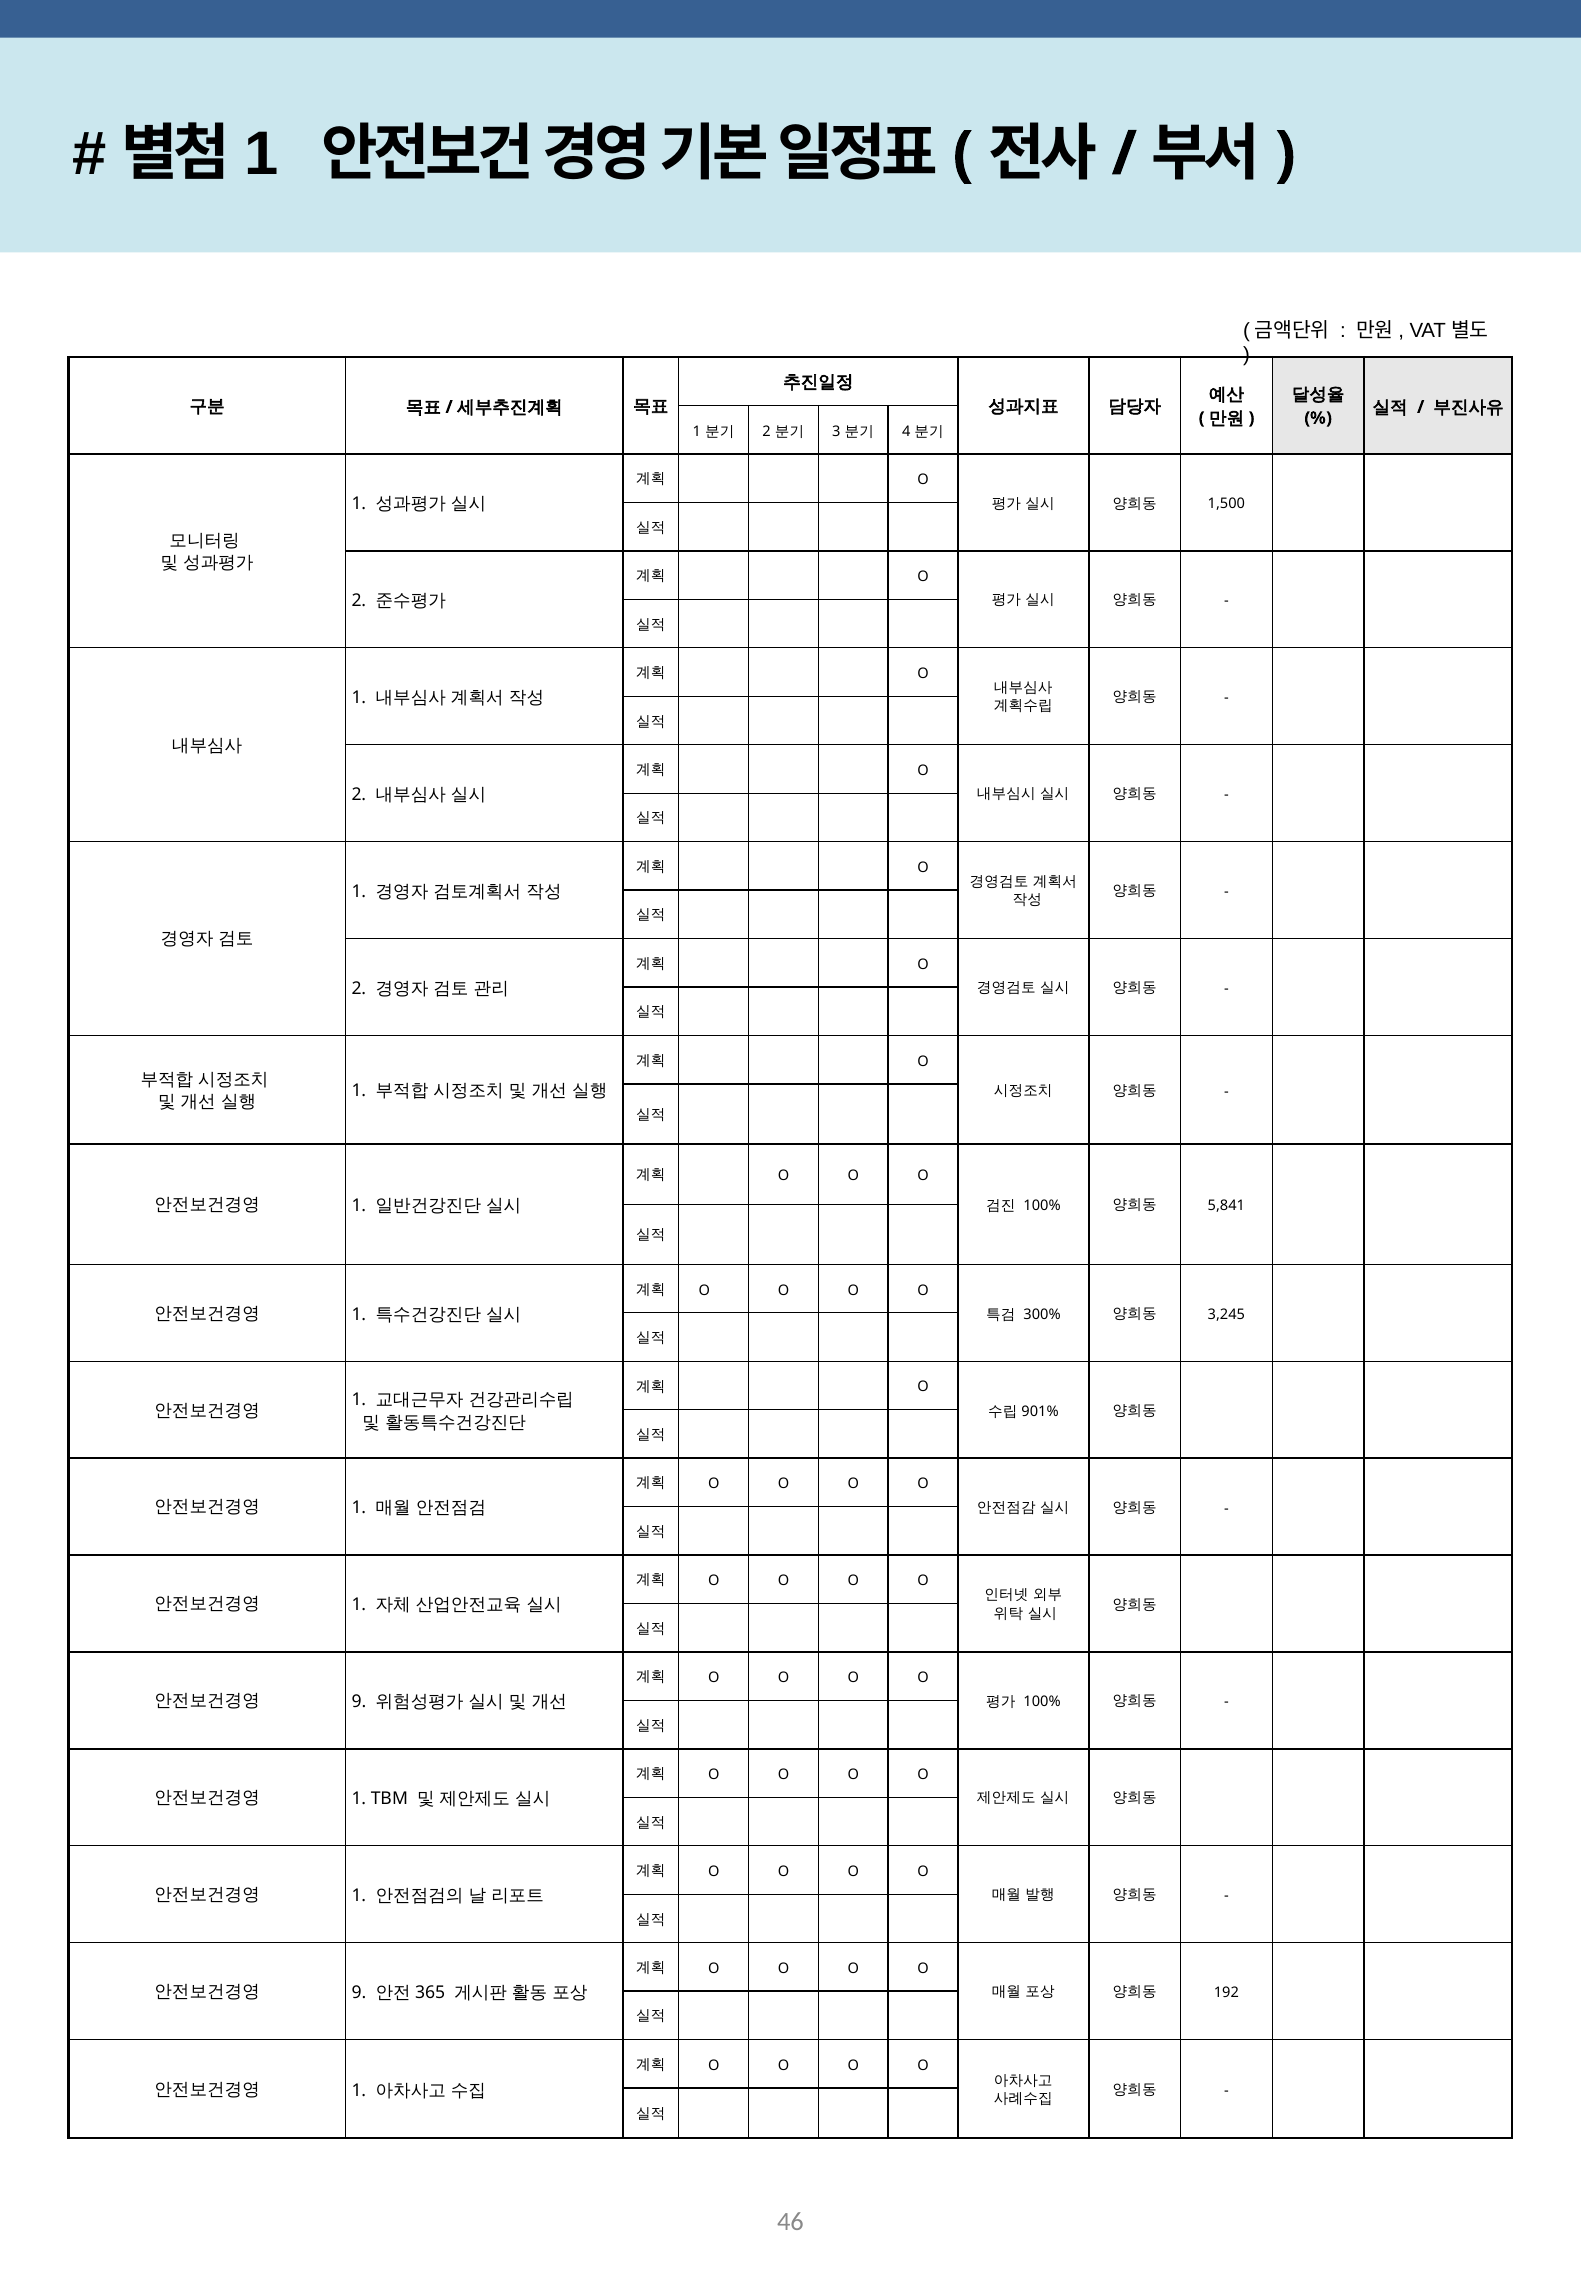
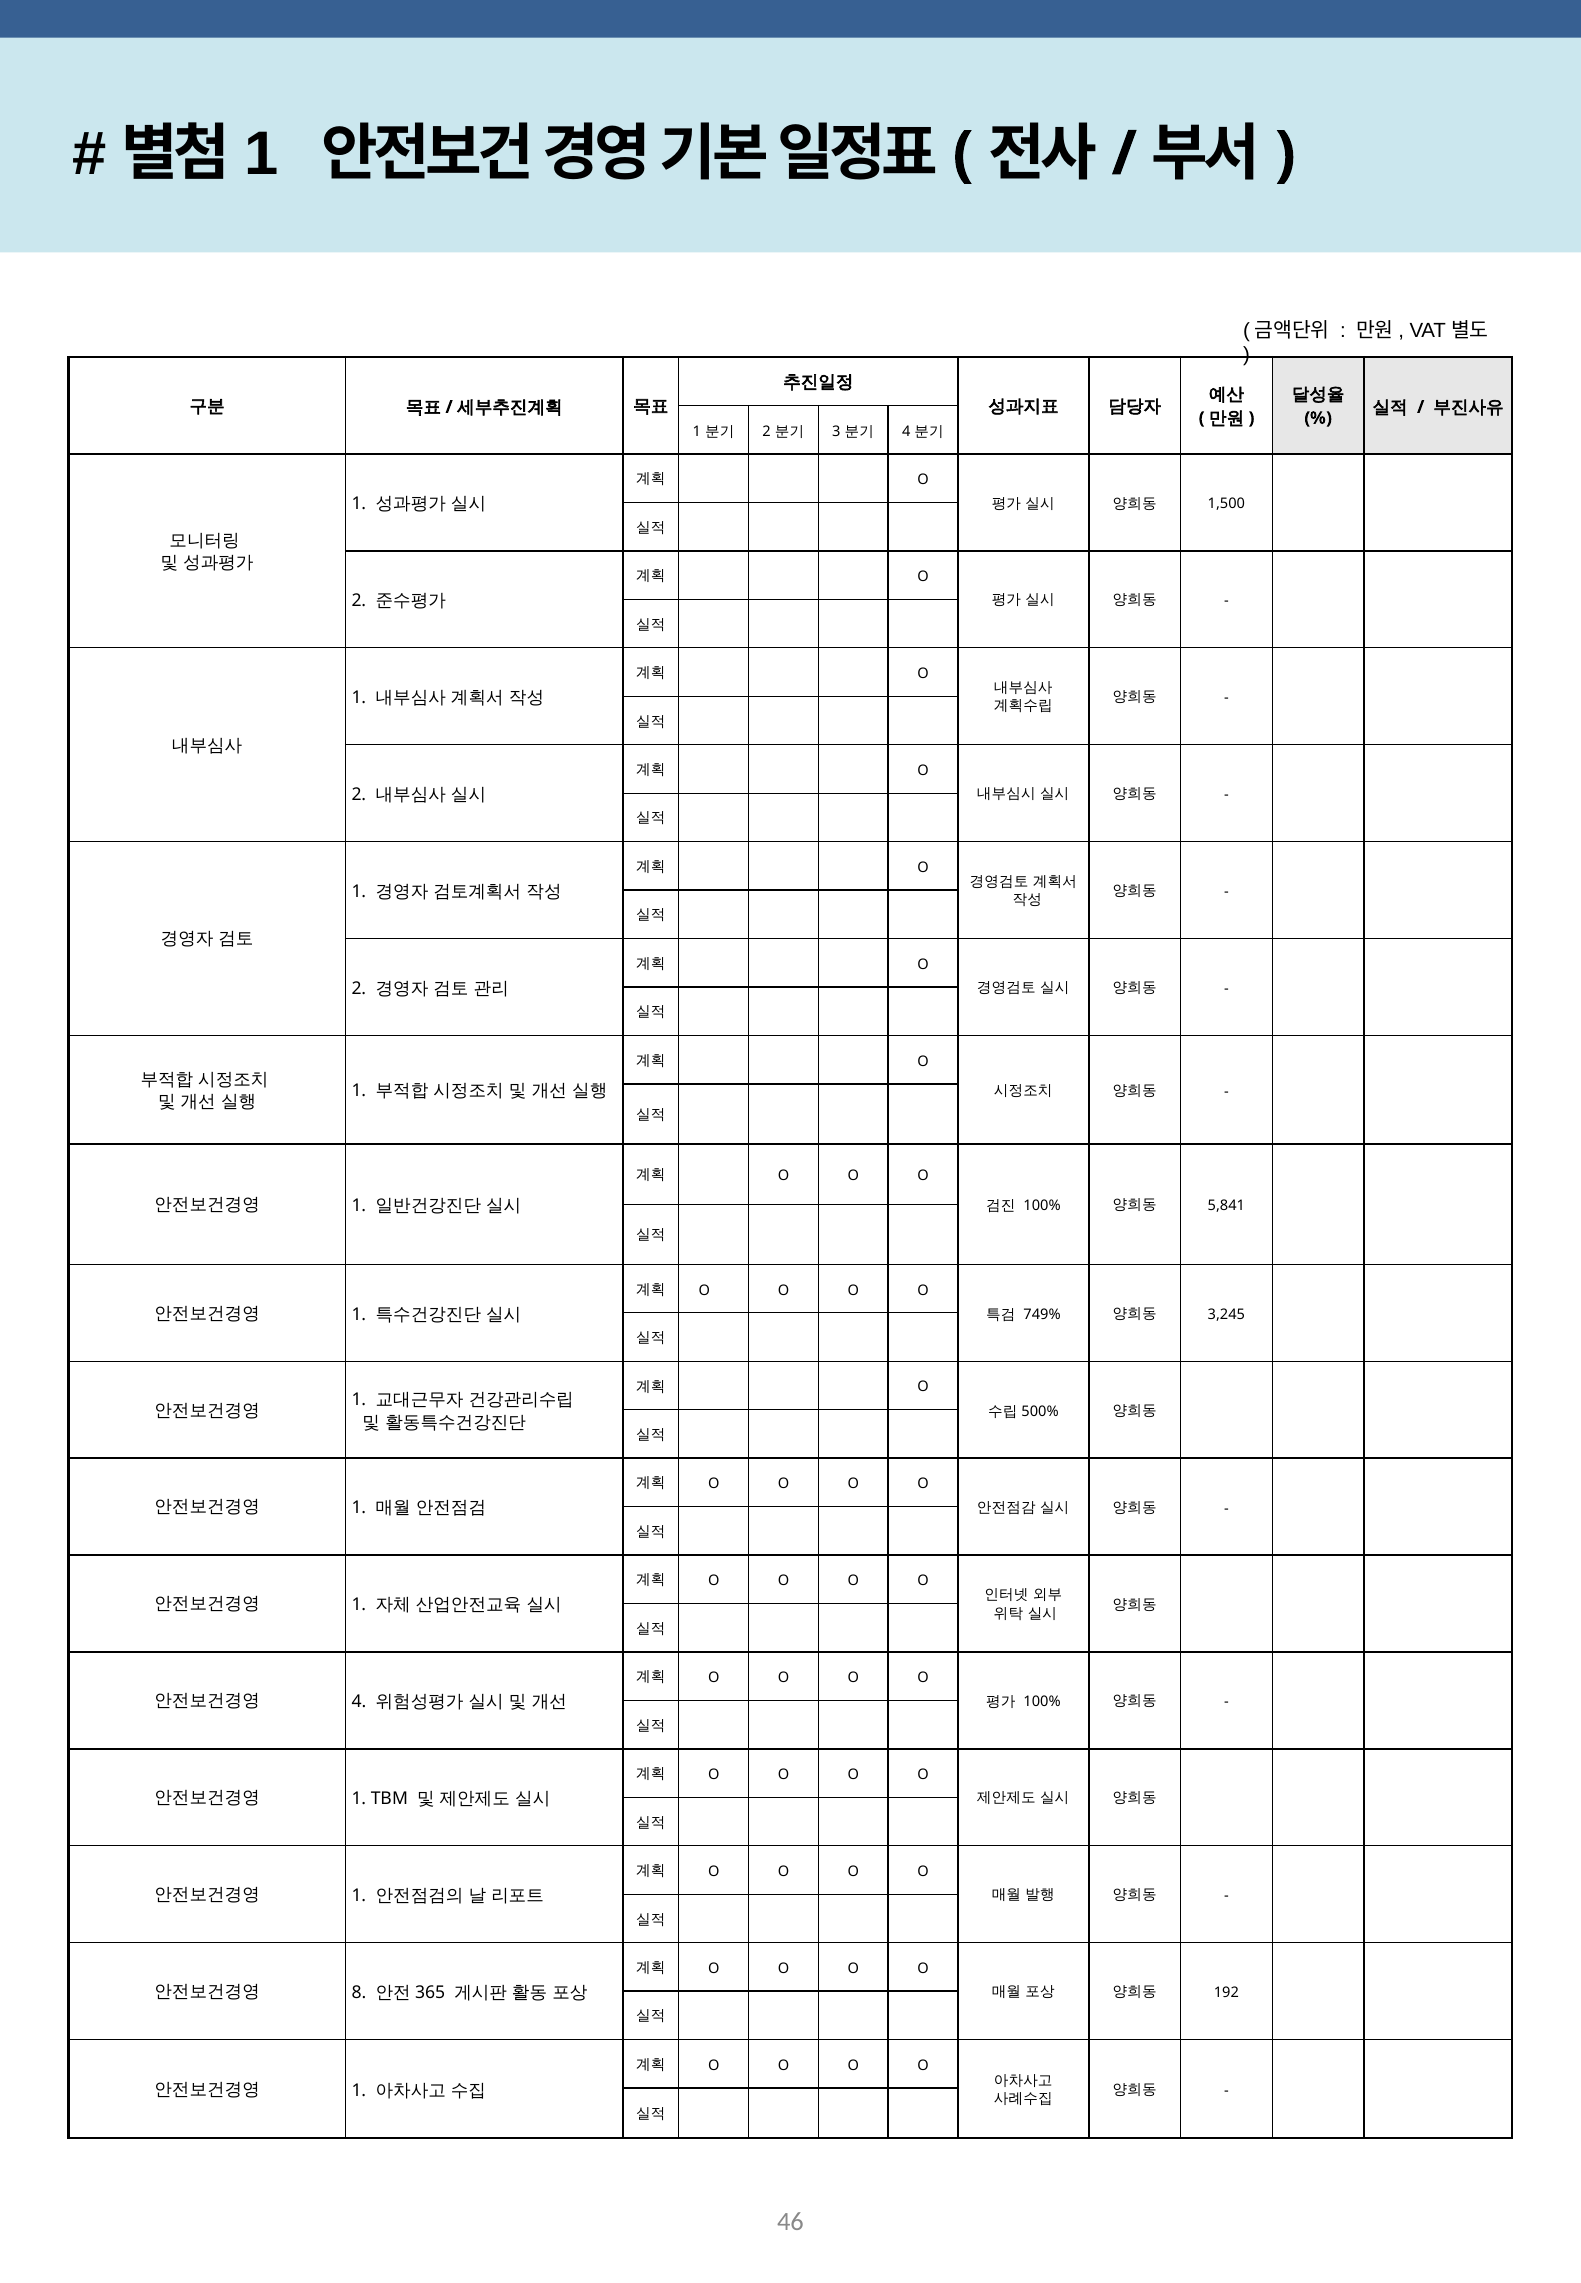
300%: 300% -> 749% (1042, 1315)
901%: 901% -> 500% (1040, 1412)
9: 9 -> 4 (359, 1702)
9: 9 -> 8 (359, 1993)
